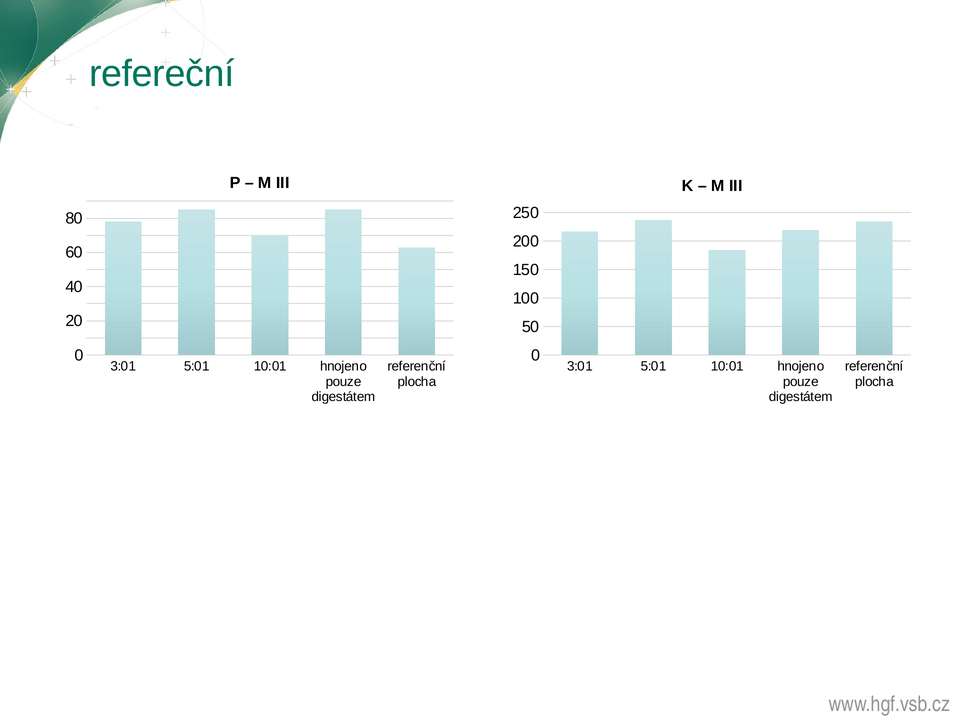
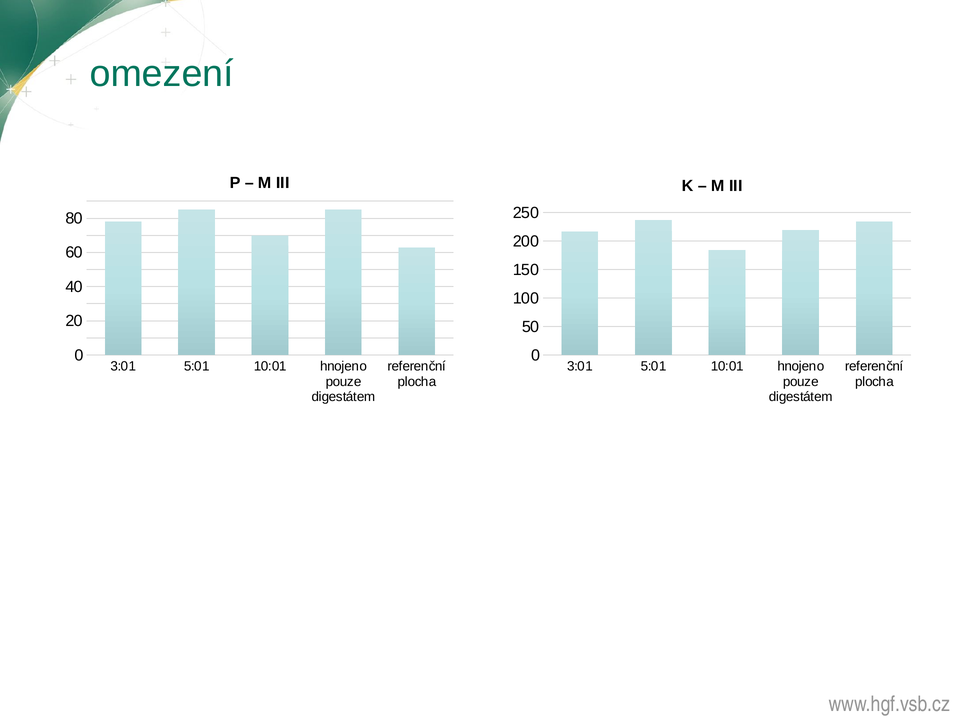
refereční: refereční -> omezení (162, 74)
